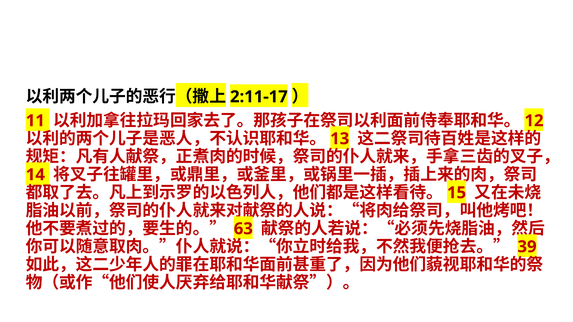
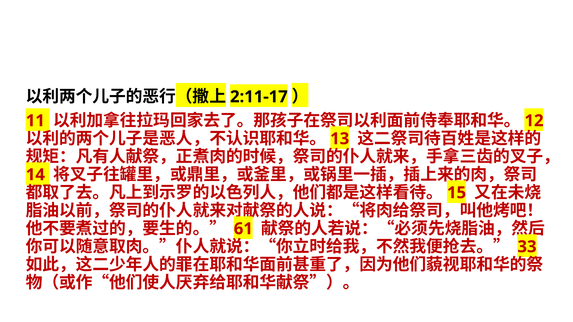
63: 63 -> 61 (243, 229)
39: 39 -> 33 (527, 247)
